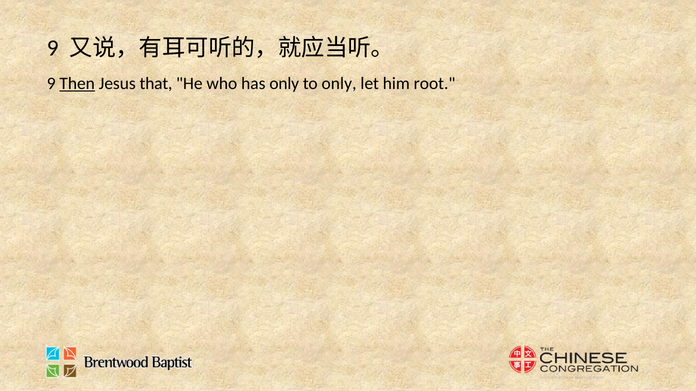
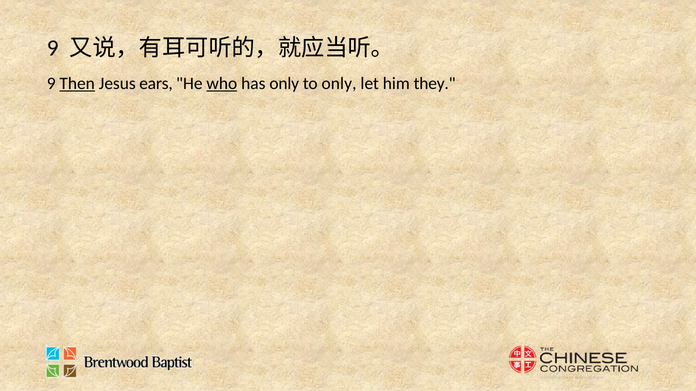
that: that -> ears (156, 84)
who underline: none -> present (222, 84)
root: root -> they (435, 84)
